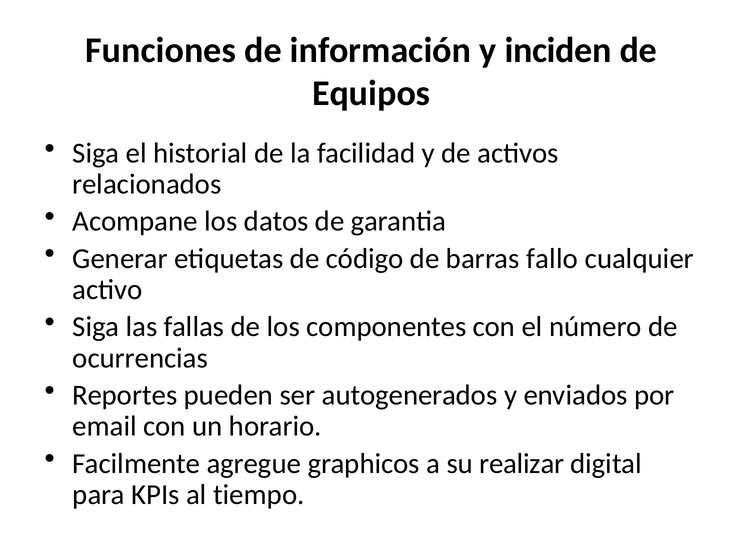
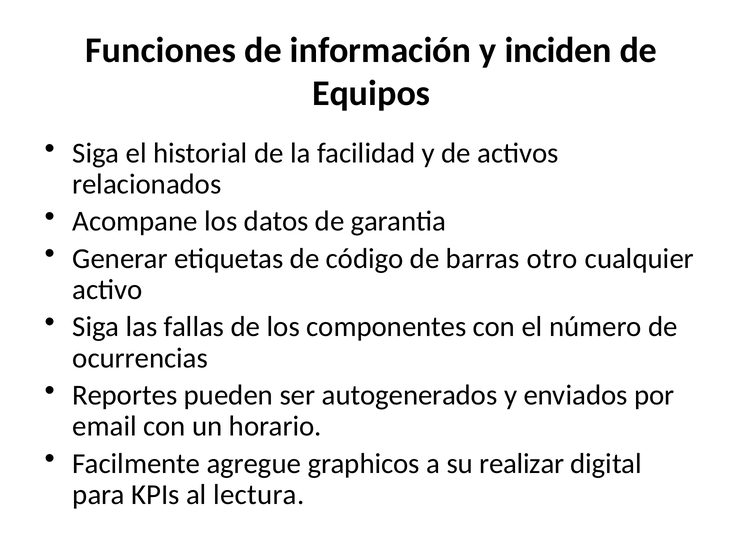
fallo: fallo -> otro (552, 259)
tiempo: tiempo -> lectura (259, 495)
